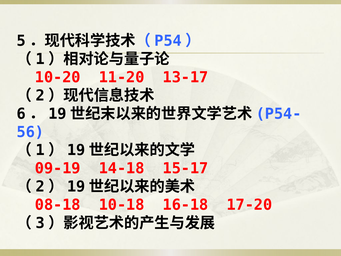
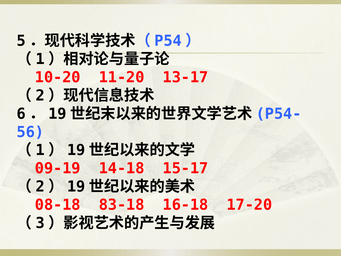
10-18: 10-18 -> 83-18 (122, 205)
